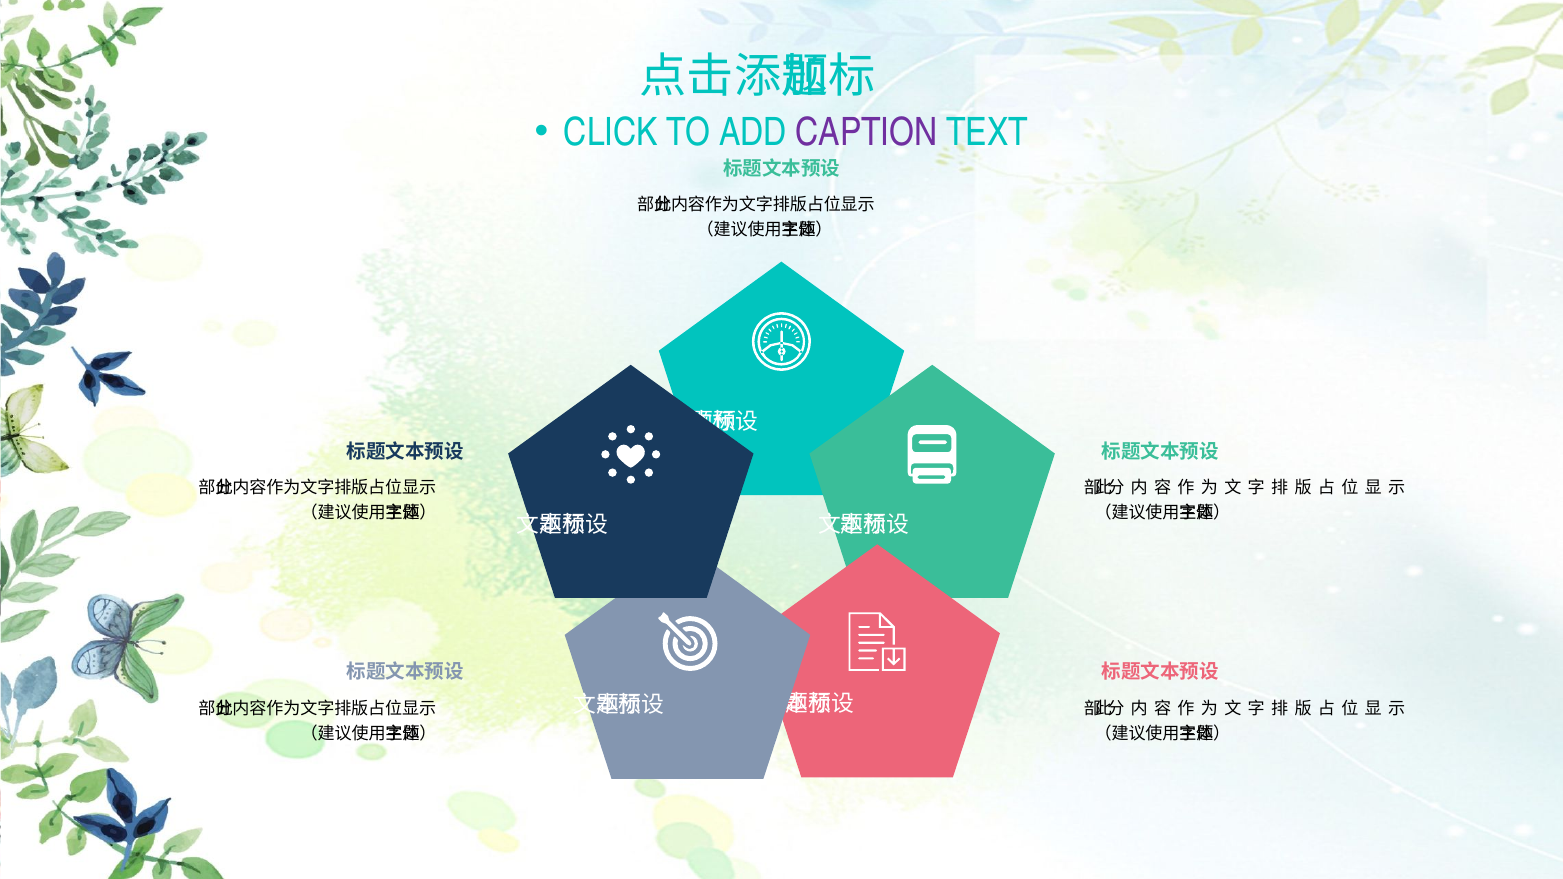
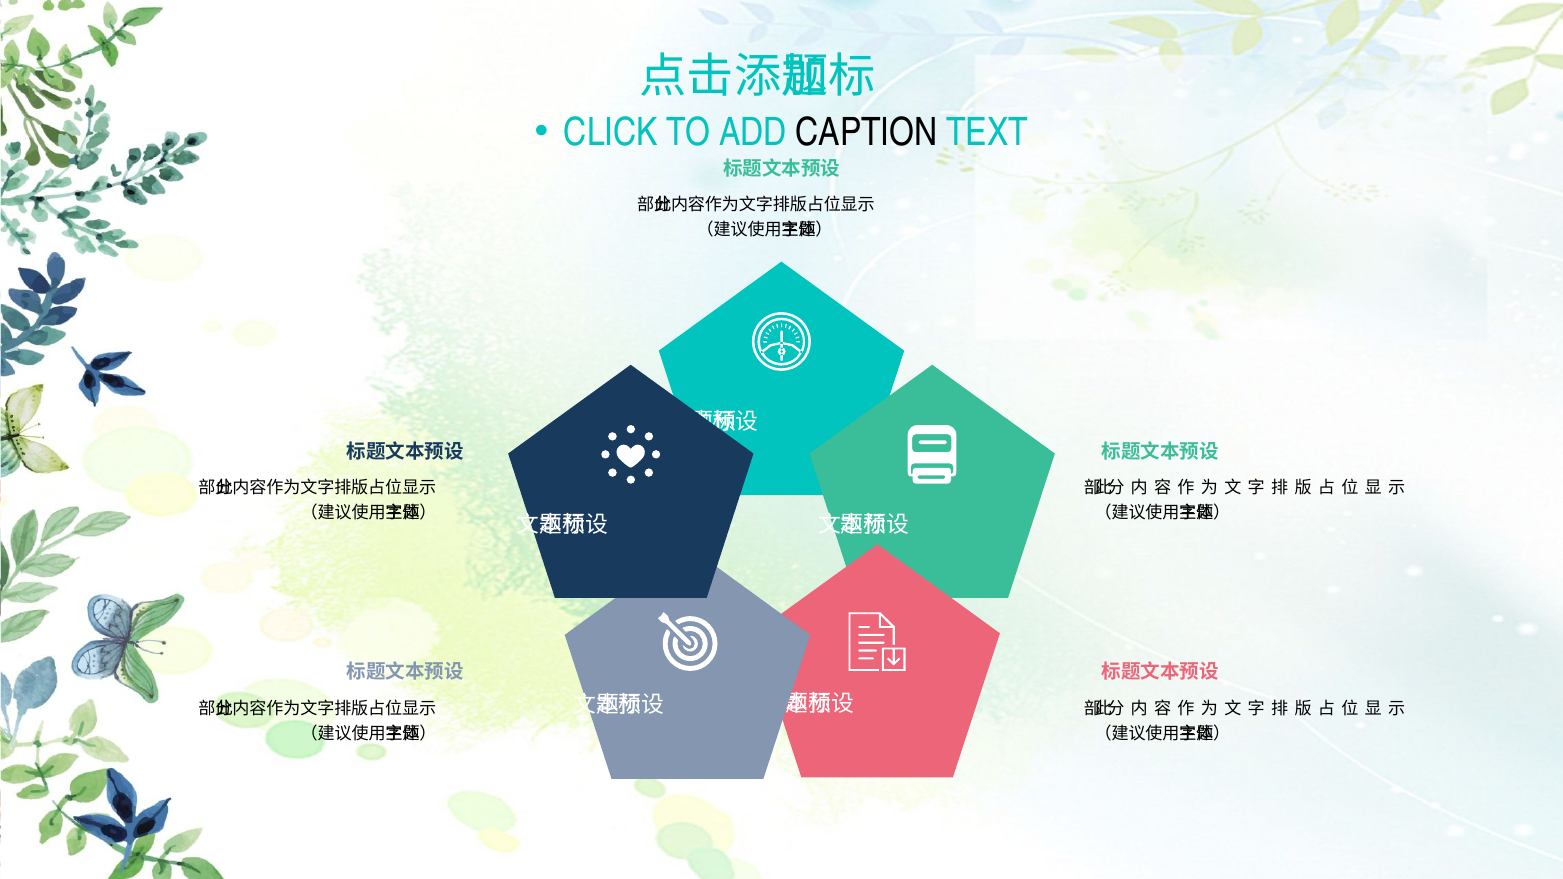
CAPTION colour: purple -> black (867, 132)
